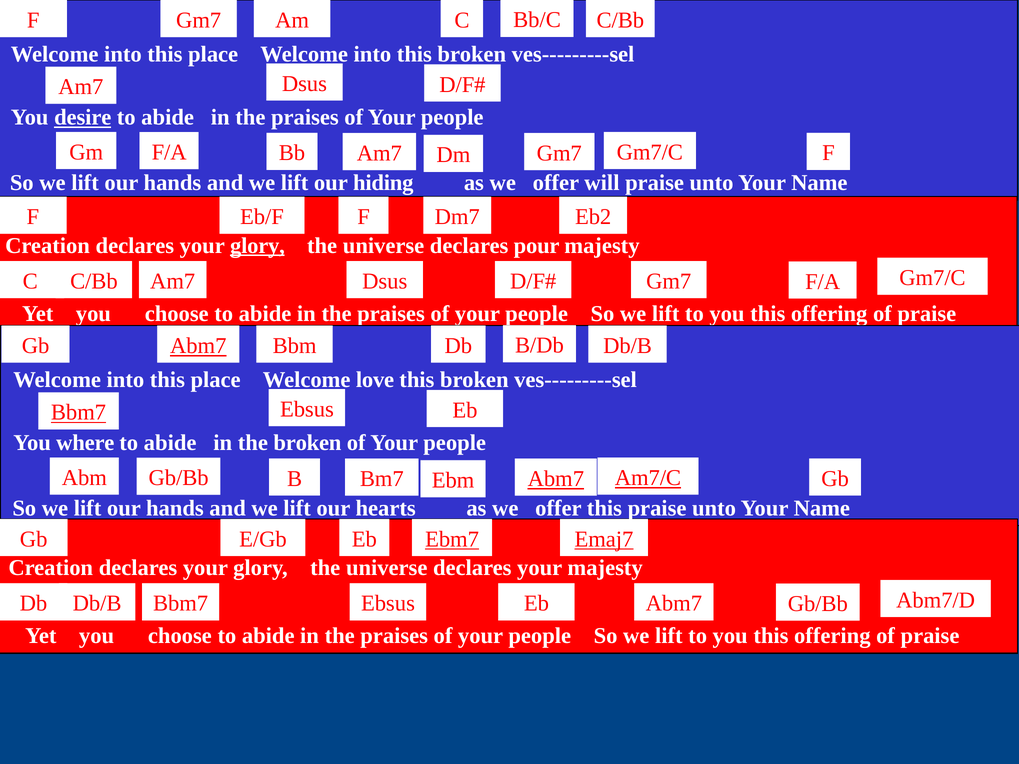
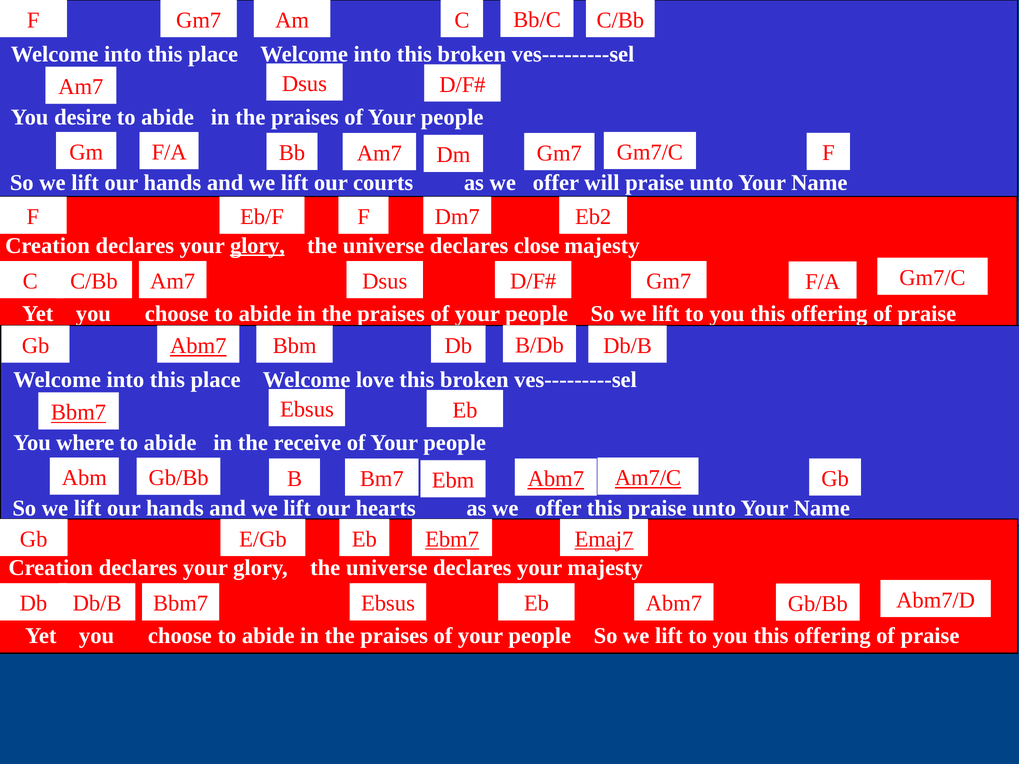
desire underline: present -> none (83, 117)
hiding: hiding -> courts (383, 183)
pour: pour -> close (537, 246)
the broken: broken -> receive (307, 443)
